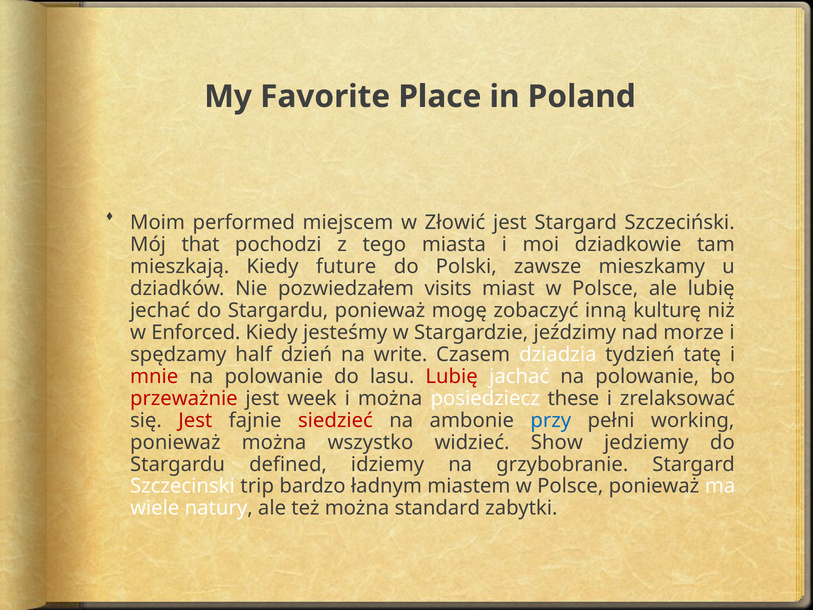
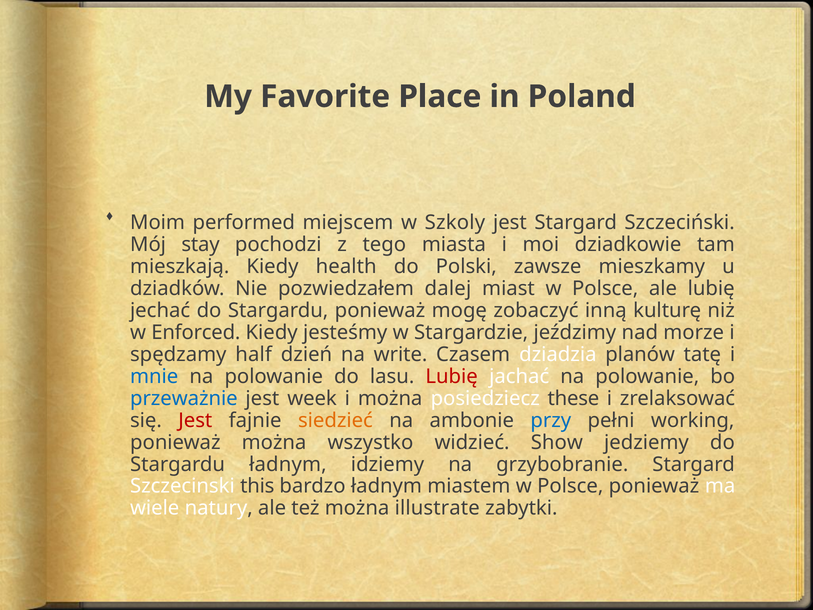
Złowić: Złowić -> Szkoly (455, 223)
that: that -> stay (201, 245)
future: future -> health (346, 267)
visits: visits -> dalej (448, 288)
tydzień: tydzień -> planów (640, 354)
mnie colour: red -> blue (154, 376)
przeważnie colour: red -> blue (184, 398)
siedzieć colour: red -> orange (335, 420)
Stargardu defined: defined -> ładnym (288, 464)
trip: trip -> this (257, 486)
standard: standard -> illustrate (437, 508)
